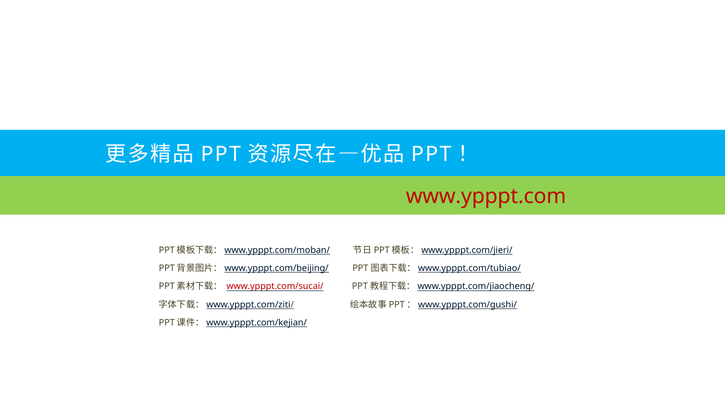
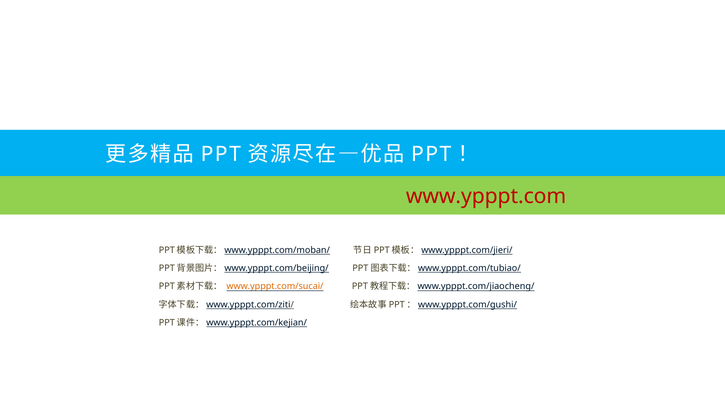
www.ypppt.com/sucai/ colour: red -> orange (275, 286)
